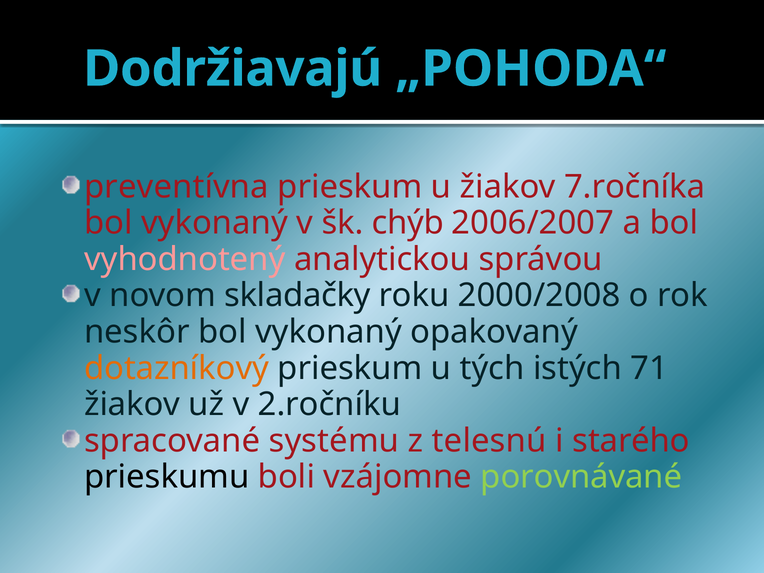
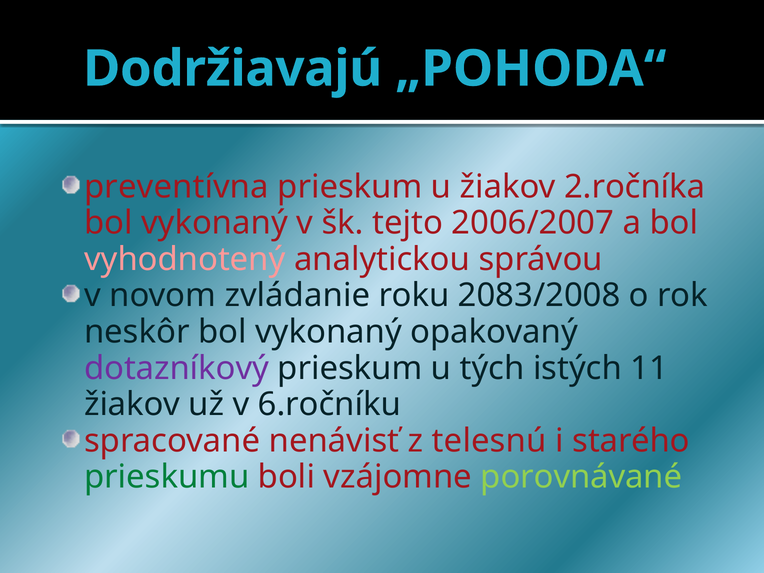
7.ročníka: 7.ročníka -> 2.ročníka (635, 187)
chýb: chýb -> tejto (408, 223)
skladačky: skladačky -> zvládanie (297, 296)
2000/2008: 2000/2008 -> 2083/2008 (539, 296)
dotazníkový colour: orange -> purple (177, 368)
71: 71 -> 11 (649, 368)
2.ročníku: 2.ročníku -> 6.ročníku (329, 404)
systému: systému -> nenávisť (334, 441)
prieskumu colour: black -> green (167, 477)
